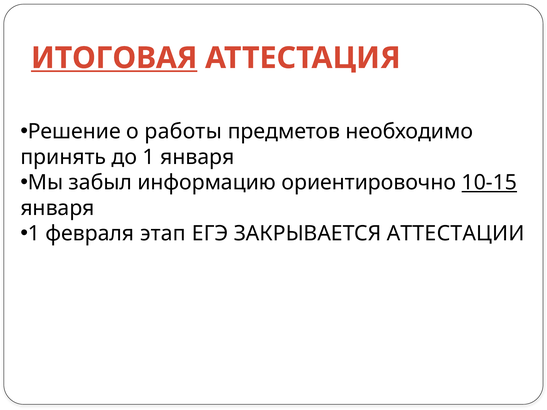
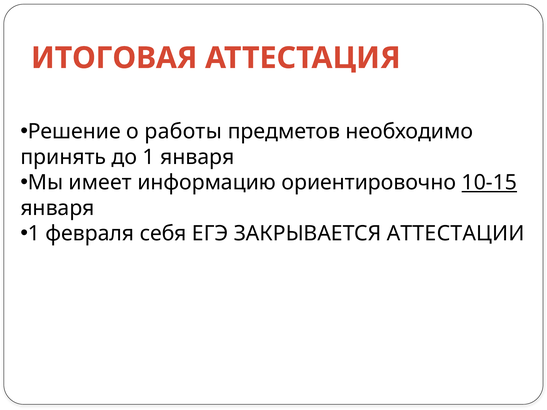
ИТОГОВАЯ underline: present -> none (114, 58)
забыл: забыл -> имеет (100, 183)
этап: этап -> себя (163, 234)
